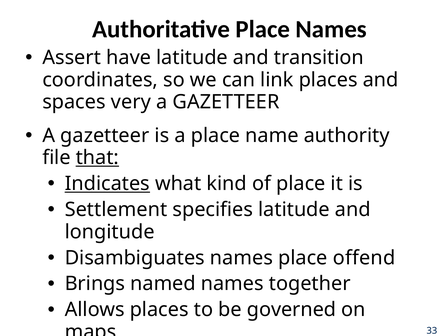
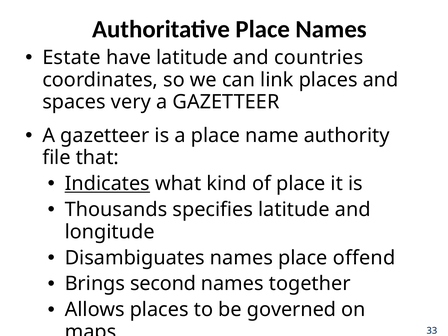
Assert: Assert -> Estate (72, 58)
transition: transition -> countries (319, 58)
that underline: present -> none (97, 158)
Settlement: Settlement -> Thousands (116, 210)
named: named -> second (163, 284)
